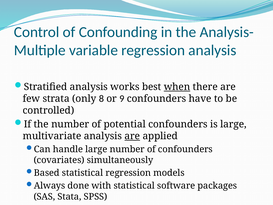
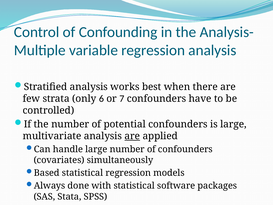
when underline: present -> none (177, 87)
8: 8 -> 6 (101, 98)
9: 9 -> 7 (122, 98)
